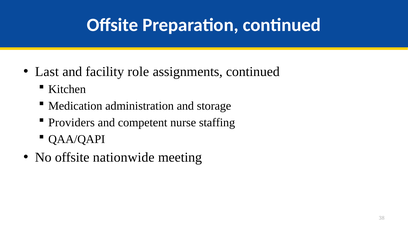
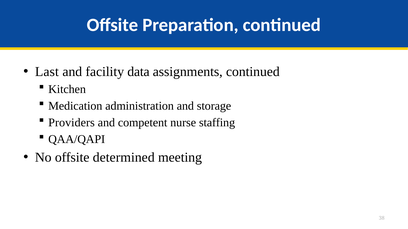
role: role -> data (138, 72)
nationwide: nationwide -> determined (124, 158)
